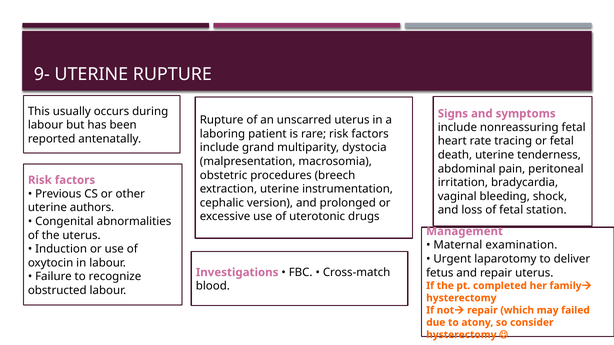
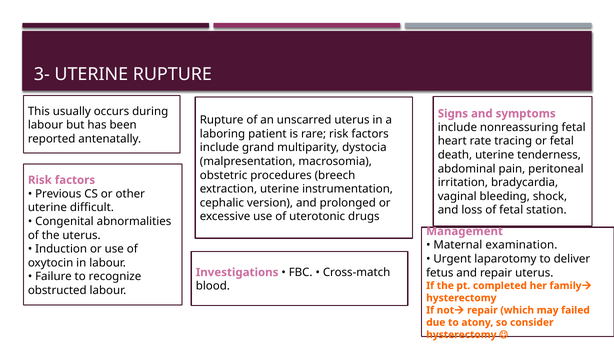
9-: 9- -> 3- (42, 75)
authors: authors -> difficult (92, 208)
